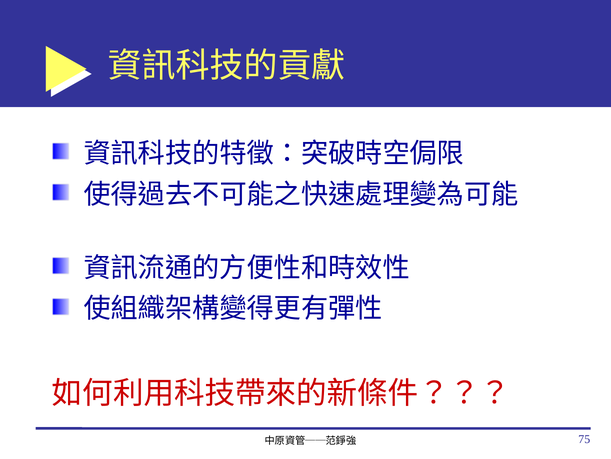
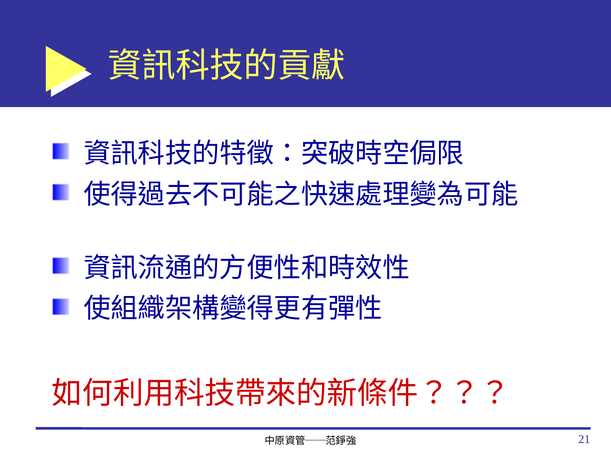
75: 75 -> 21 (584, 439)
